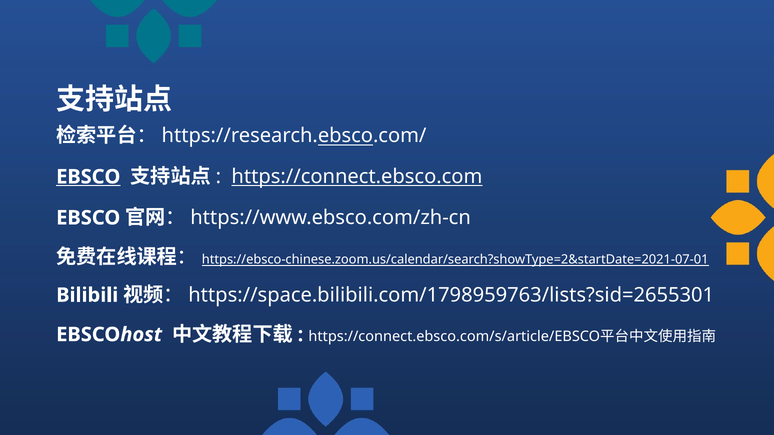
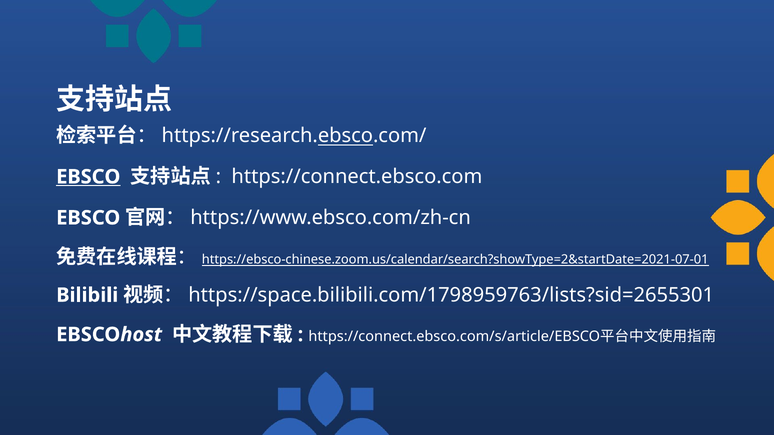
https://connect.ebsco.com underline: present -> none (357, 177)
